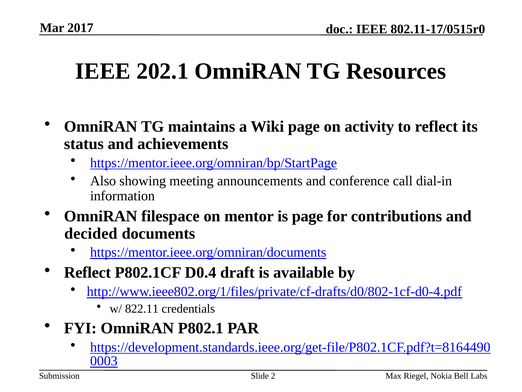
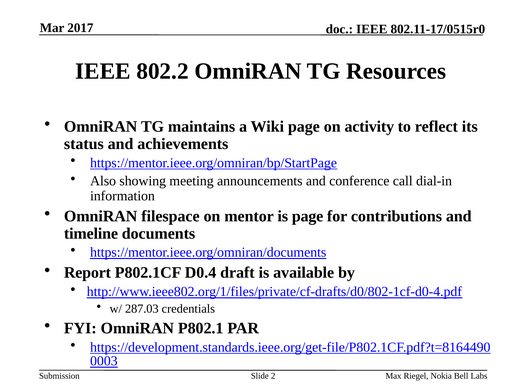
202.1: 202.1 -> 802.2 (163, 71)
decided: decided -> timeline (91, 233)
Reflect: Reflect -> Report (87, 272)
822.11: 822.11 -> 287.03 (142, 308)
